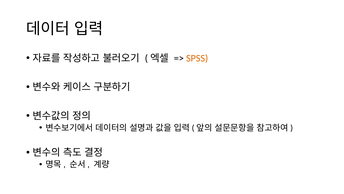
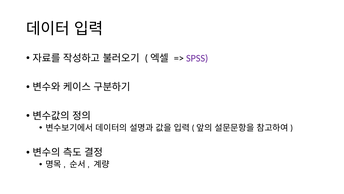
SPSS colour: orange -> purple (197, 58)
